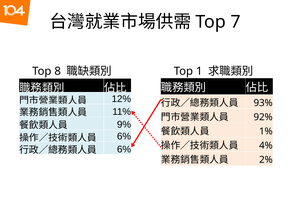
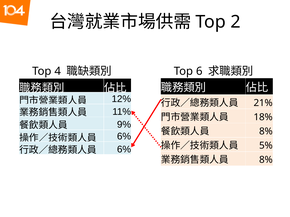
7: 7 -> 2 (235, 22)
8: 8 -> 4 (58, 71)
1: 1 -> 6 (199, 71)
93%: 93% -> 21% (263, 103)
92%: 92% -> 18% (263, 117)
1%: 1% -> 8% (266, 132)
4%: 4% -> 5% (266, 146)
2%: 2% -> 8% (266, 160)
